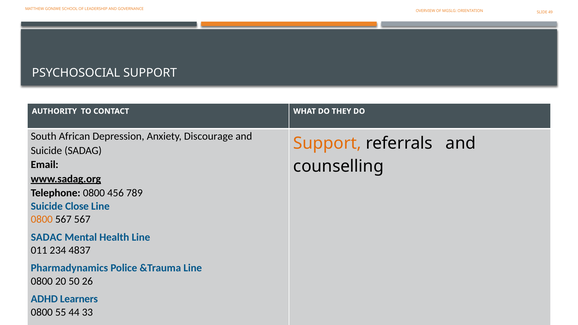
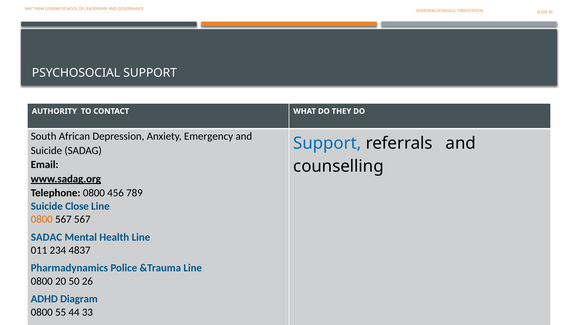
Anxiety Discourage: Discourage -> Emergency (209, 136)
Support colour: orange -> blue (327, 143)
Learners: Learners -> Diagram (79, 299)
